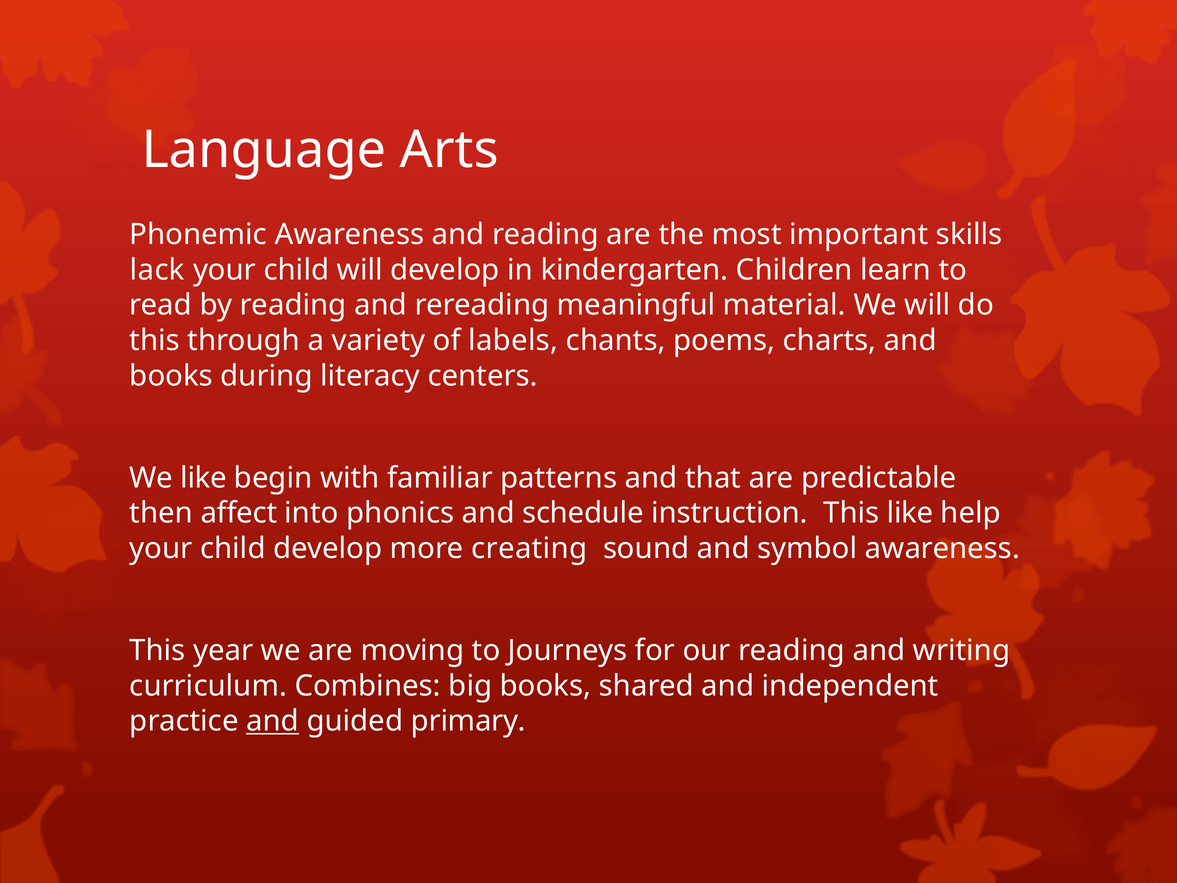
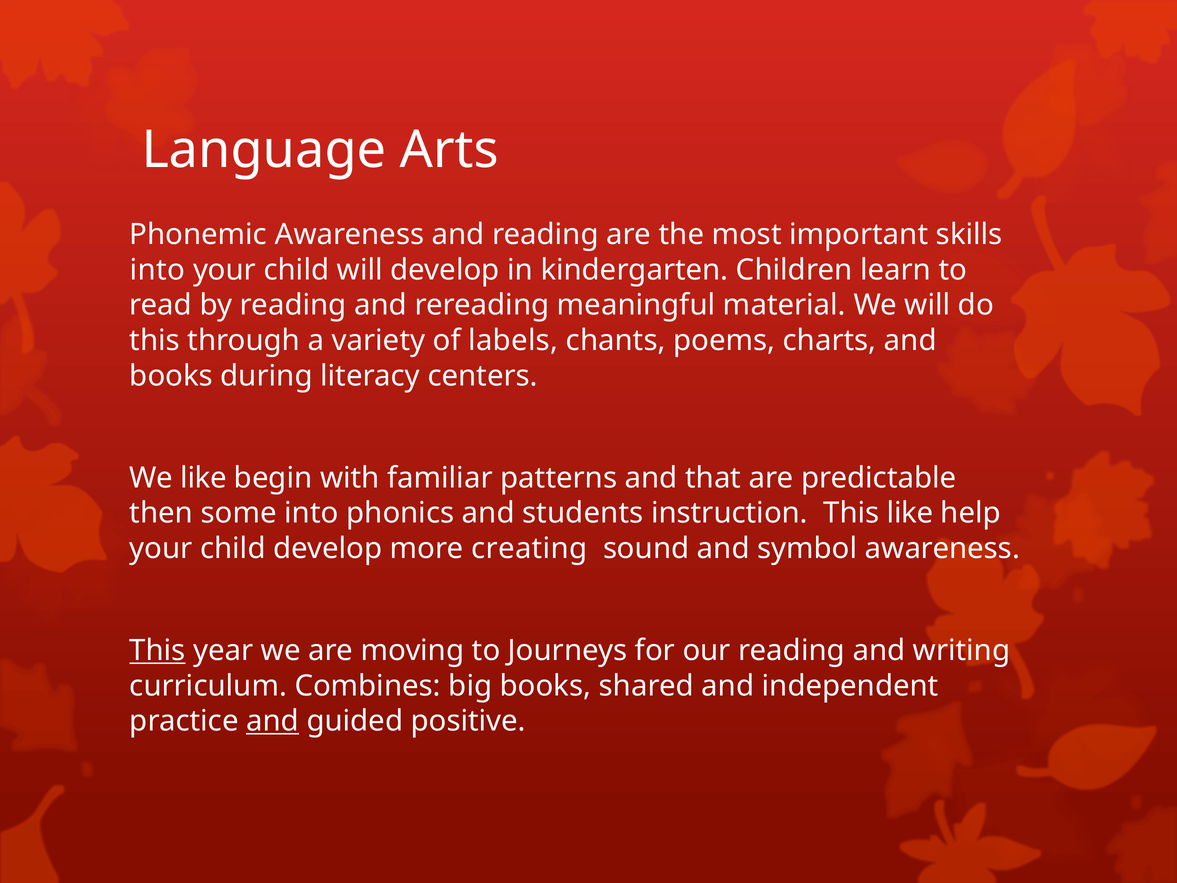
lack: lack -> into (157, 270)
affect: affect -> some (239, 513)
schedule: schedule -> students (583, 513)
This underline: none -> present (158, 650)
primary: primary -> positive (468, 721)
